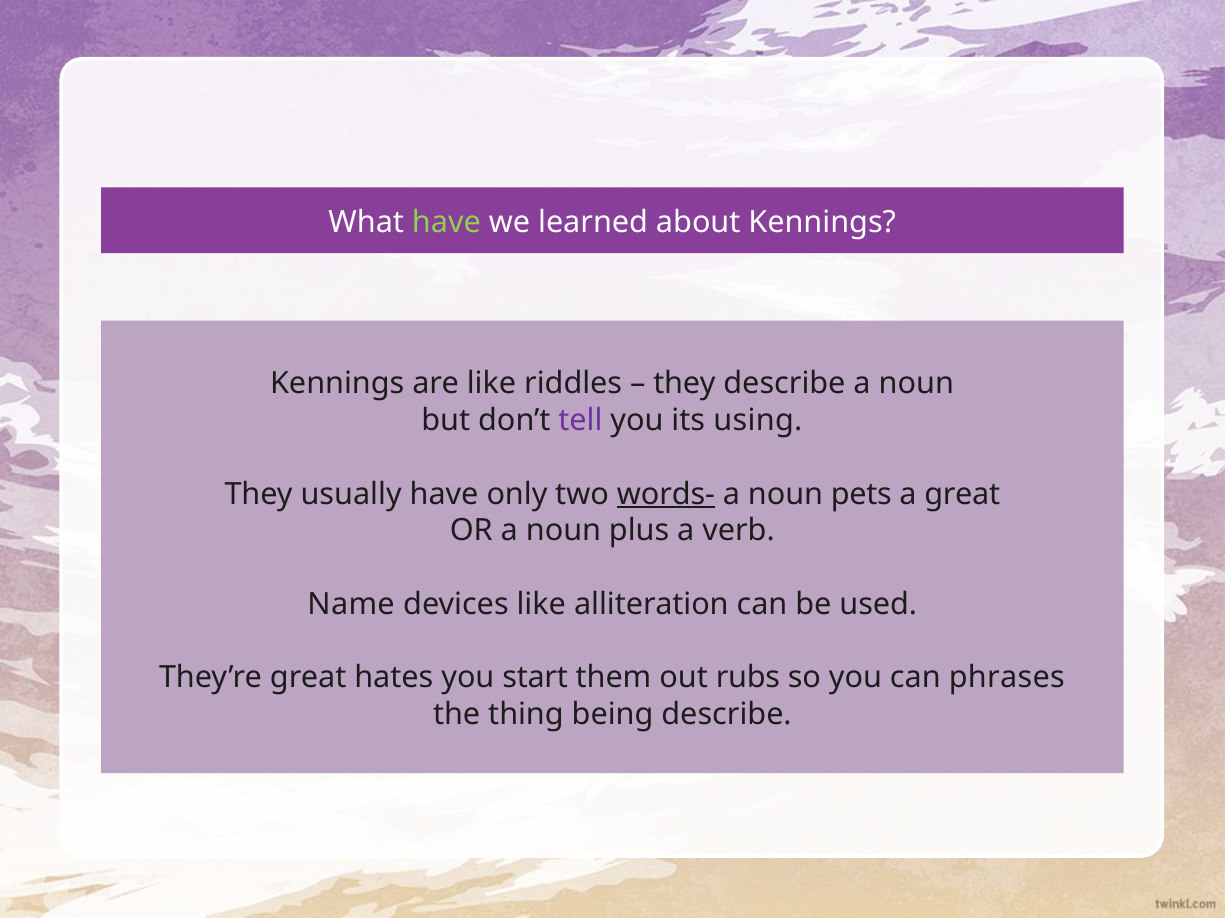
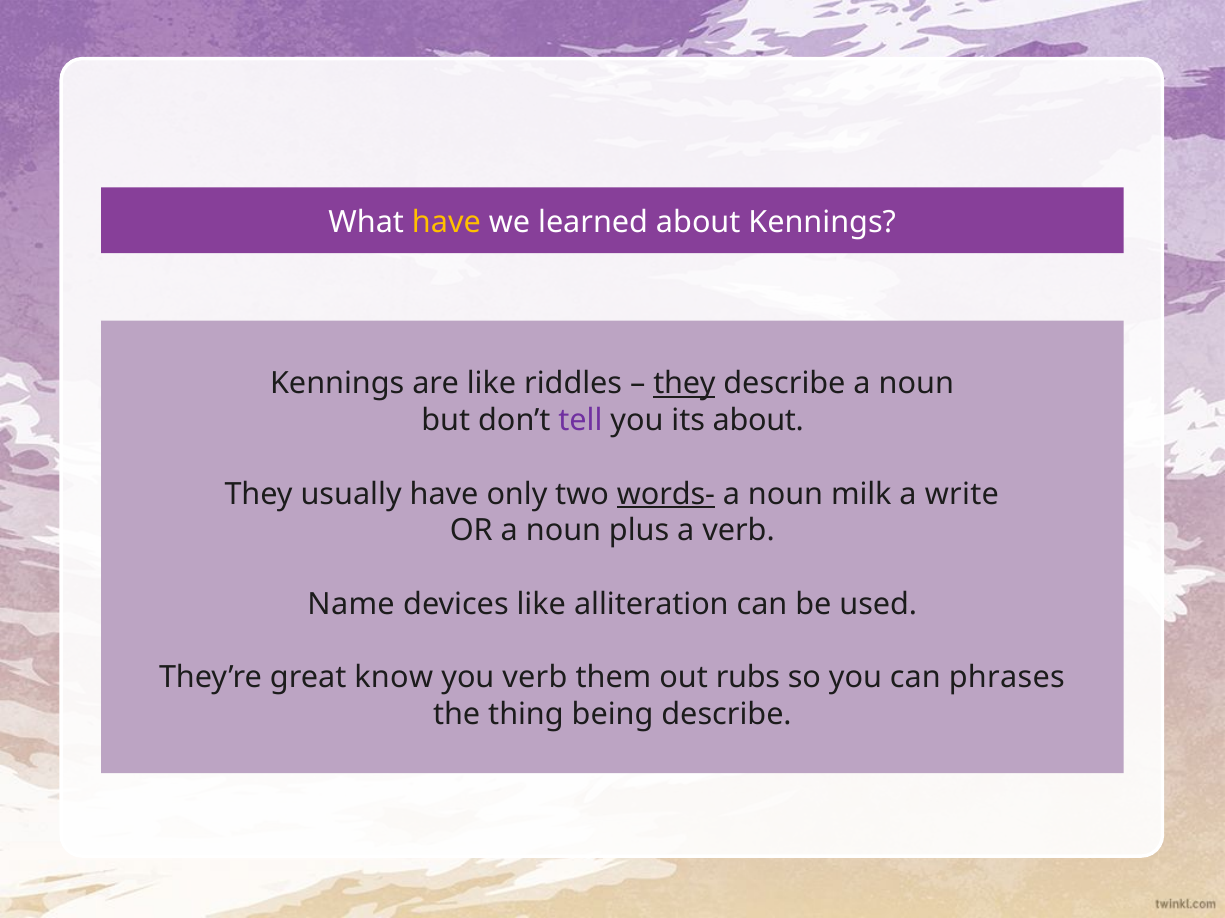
have colour: light green -> yellow (446, 223)
they underline: none -> present (684, 384)
its using: using -> about (758, 421)
pets: pets -> milk (861, 494)
a great: great -> write (962, 494)
hates: hates -> know (394, 678)
you start: start -> verb (535, 678)
